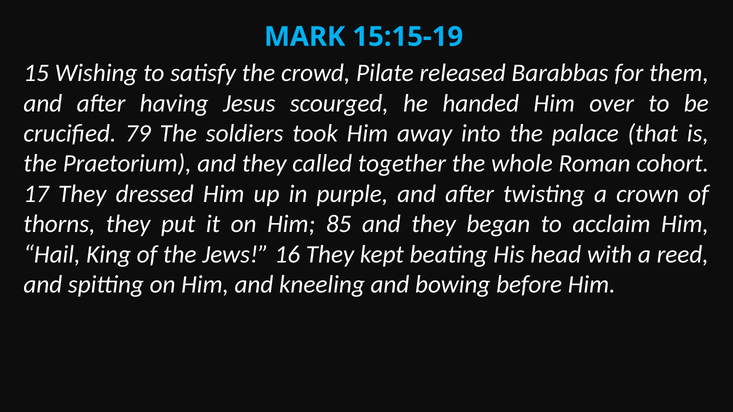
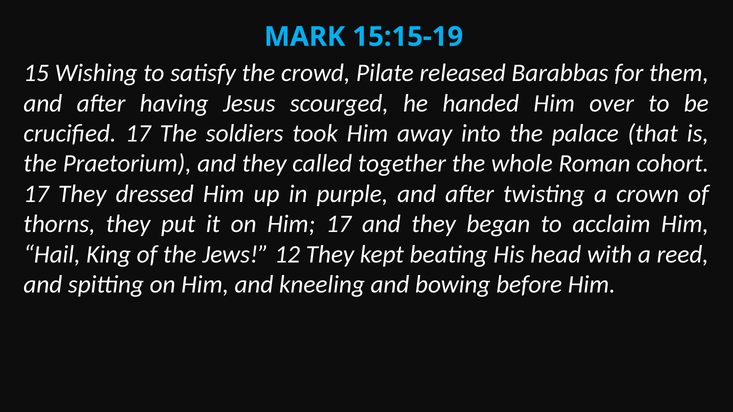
crucified 79: 79 -> 17 (138, 134)
Him 85: 85 -> 17 (339, 224)
16: 16 -> 12 (287, 254)
